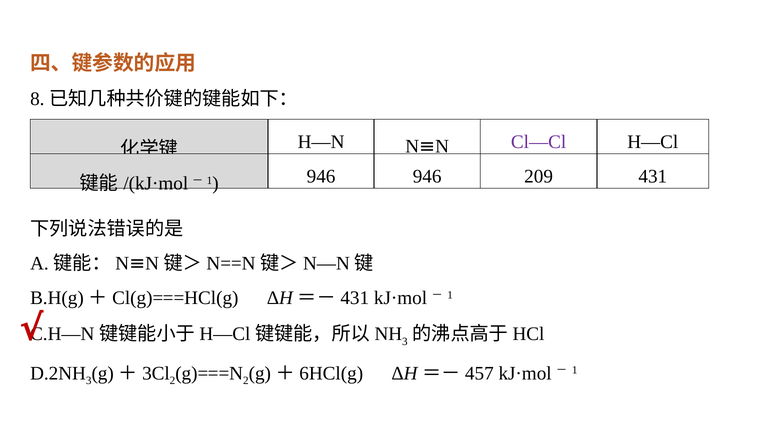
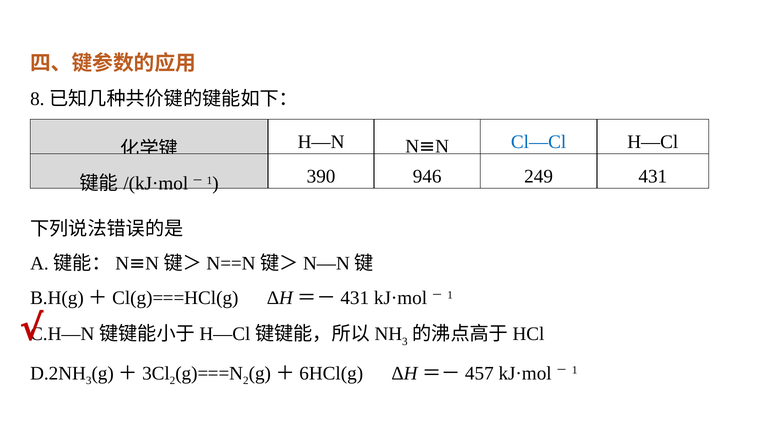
Cl—Cl colour: purple -> blue (539, 142)
946: 946 -> 390 (321, 177)
209: 209 -> 249 (539, 177)
